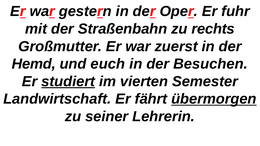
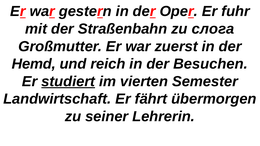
rechts: rechts -> слога (213, 29)
euch: euch -> reich (108, 64)
übermorgen underline: present -> none (214, 99)
